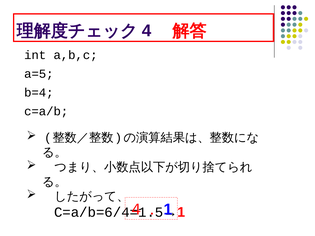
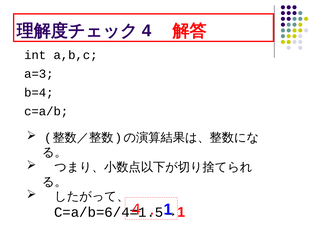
a=5: a=5 -> a=3 (39, 74)
